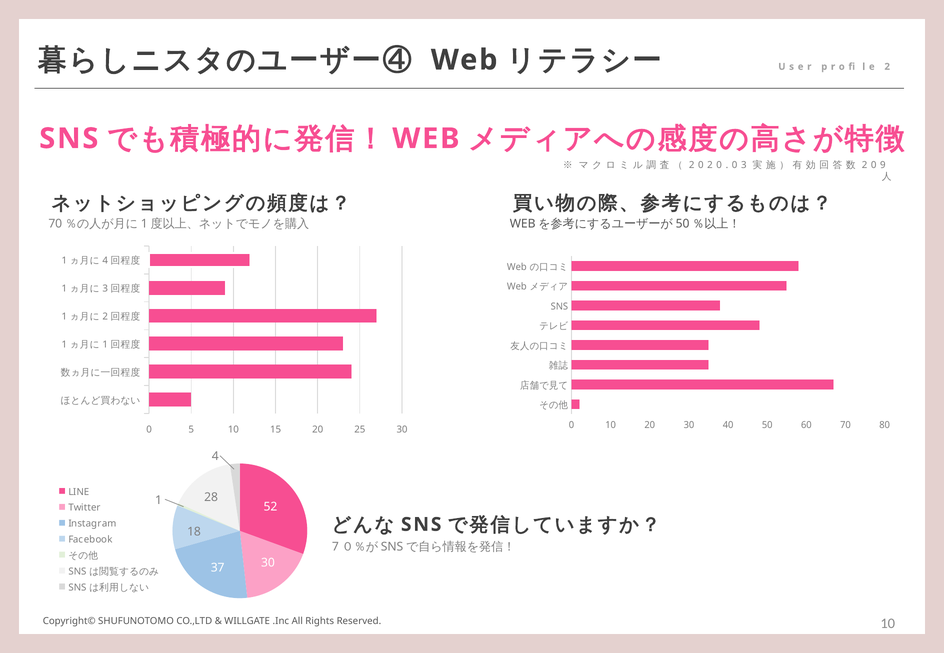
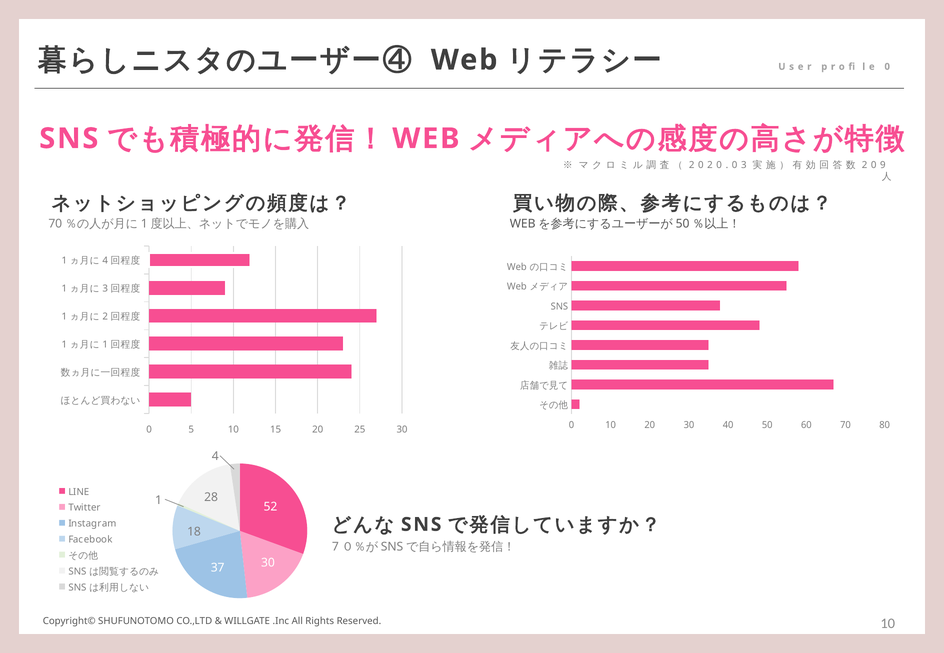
2: 2 -> 0 (887, 67)
